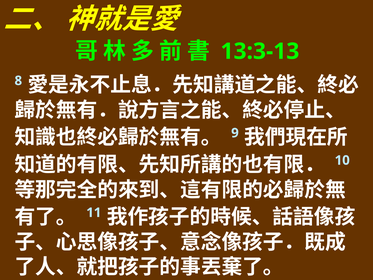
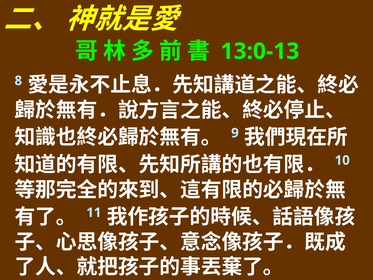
13:3-13: 13:3-13 -> 13:0-13 (260, 51)
